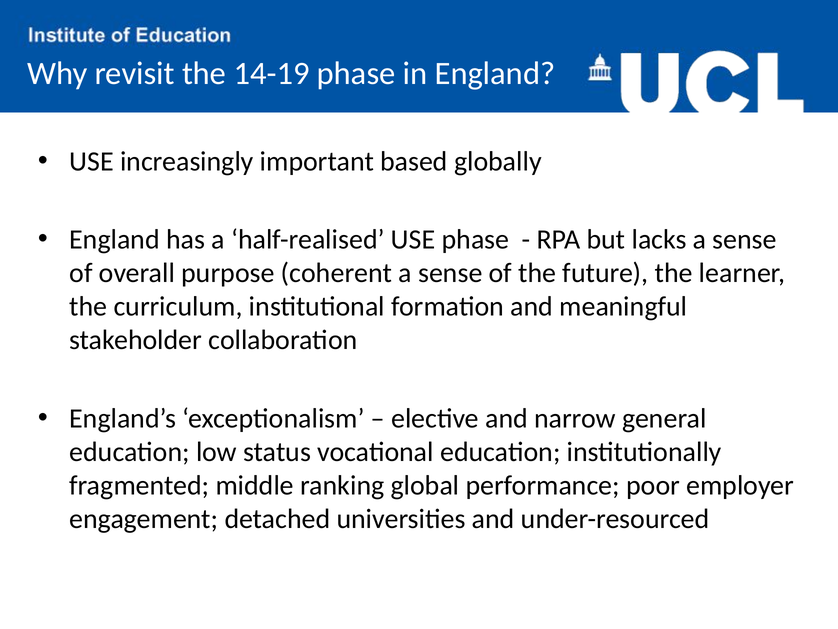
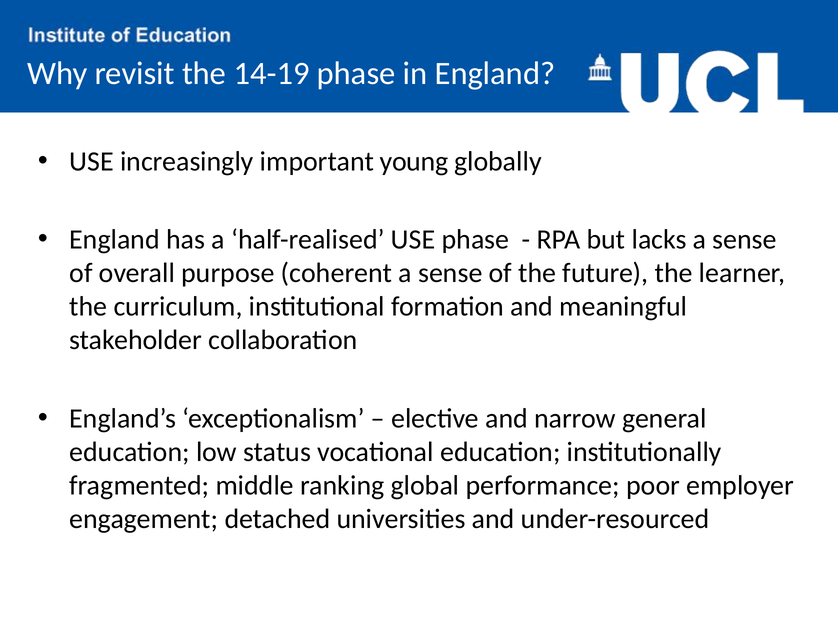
based: based -> young (414, 161)
